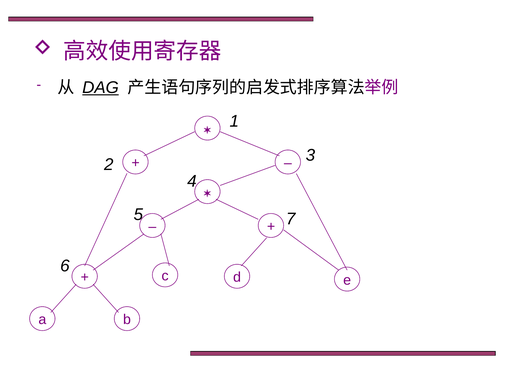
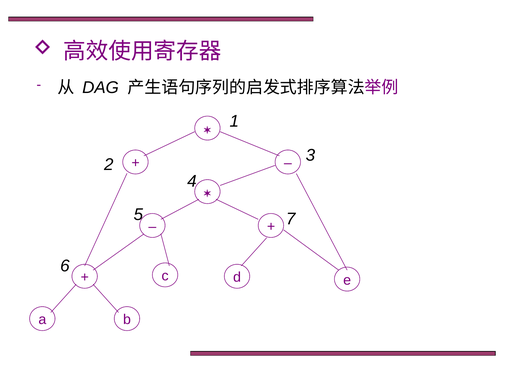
DAG underline: present -> none (101, 87)
